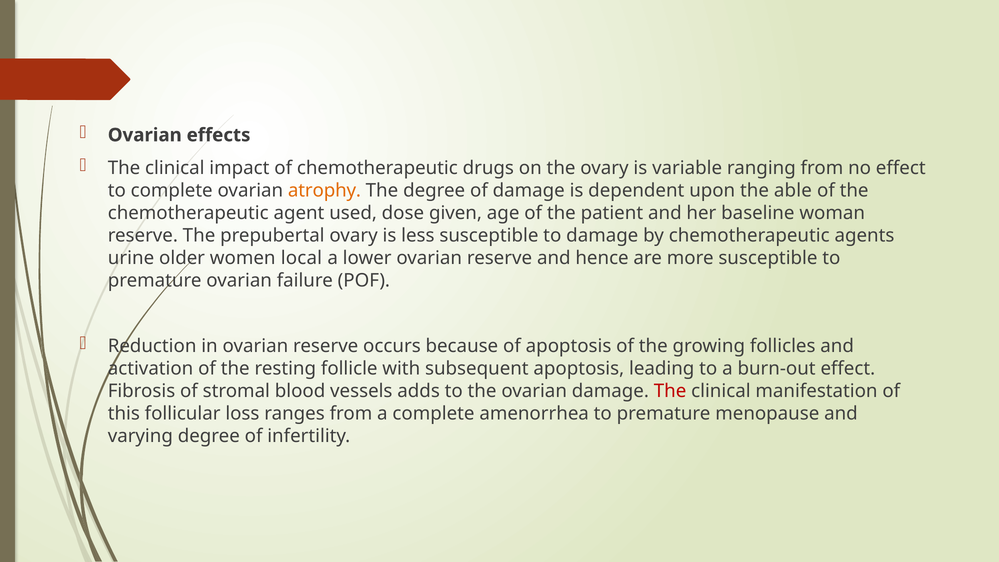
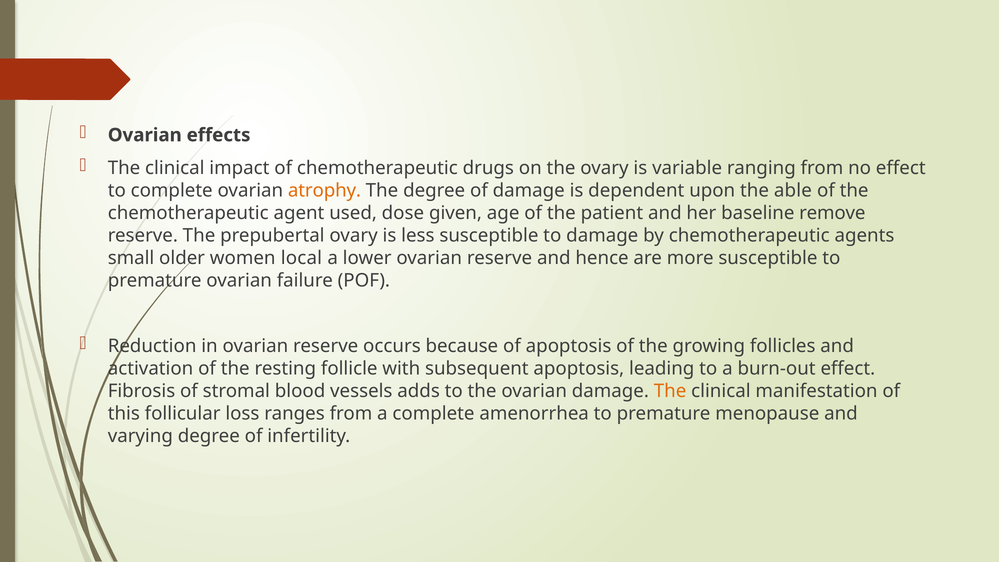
woman: woman -> remove (832, 213)
urine: urine -> small (131, 258)
The colour: red -> orange (670, 391)
